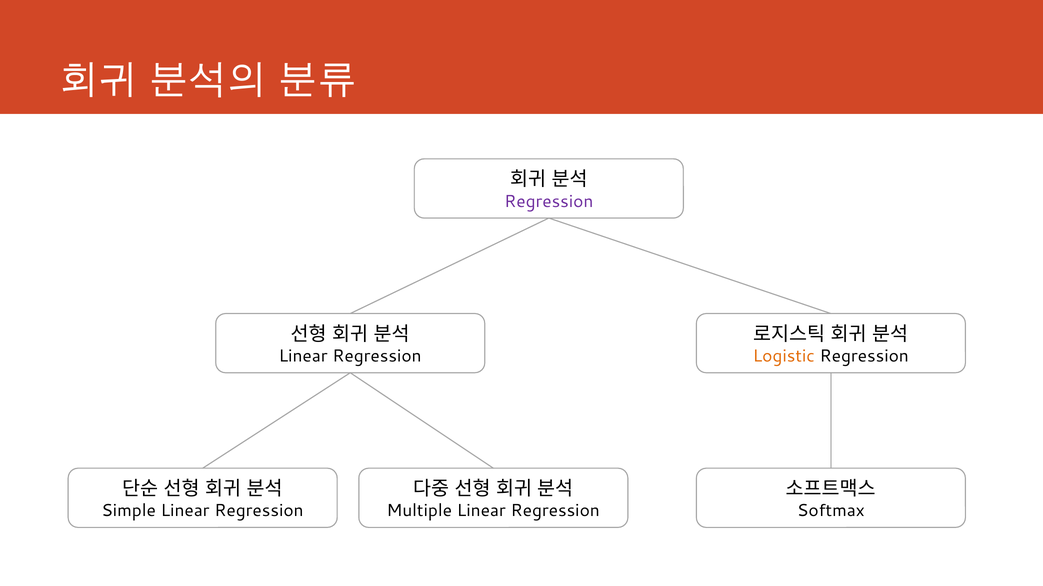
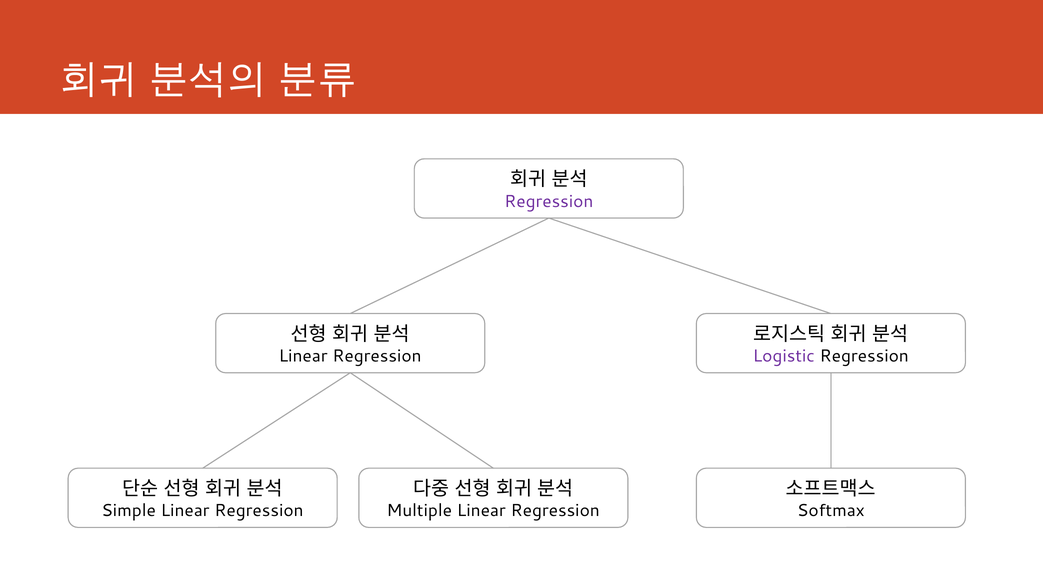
Logistic colour: orange -> purple (784, 356)
